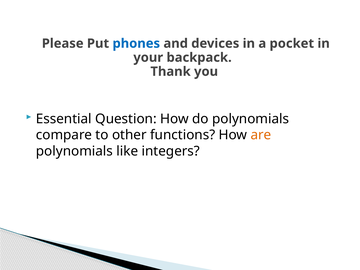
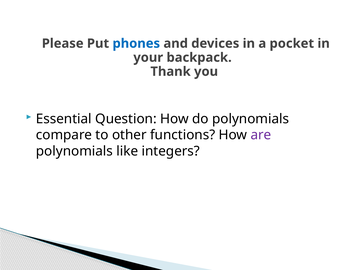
are colour: orange -> purple (261, 135)
